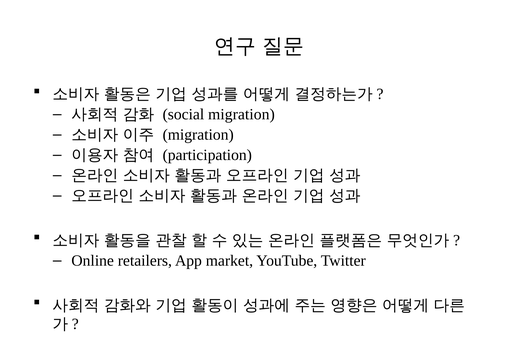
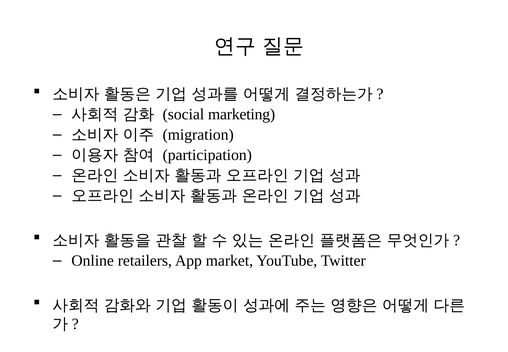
social migration: migration -> marketing (242, 114)
